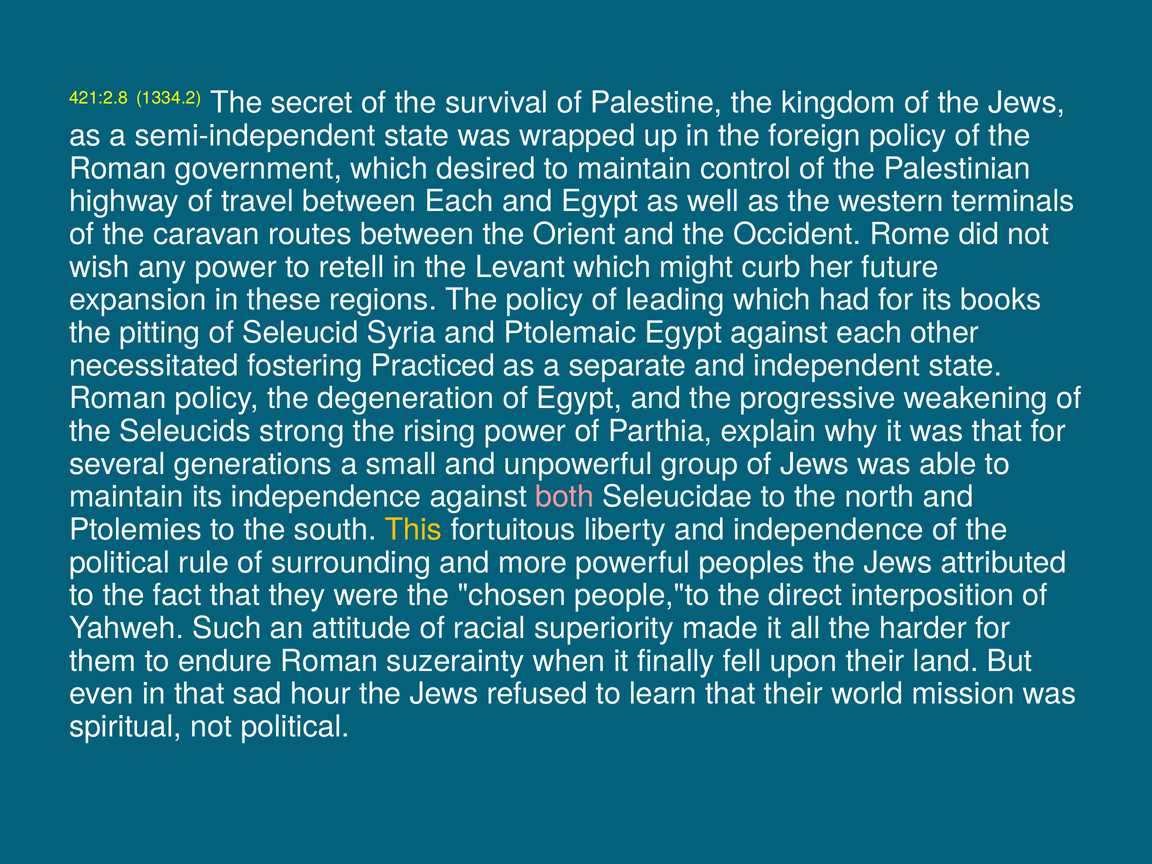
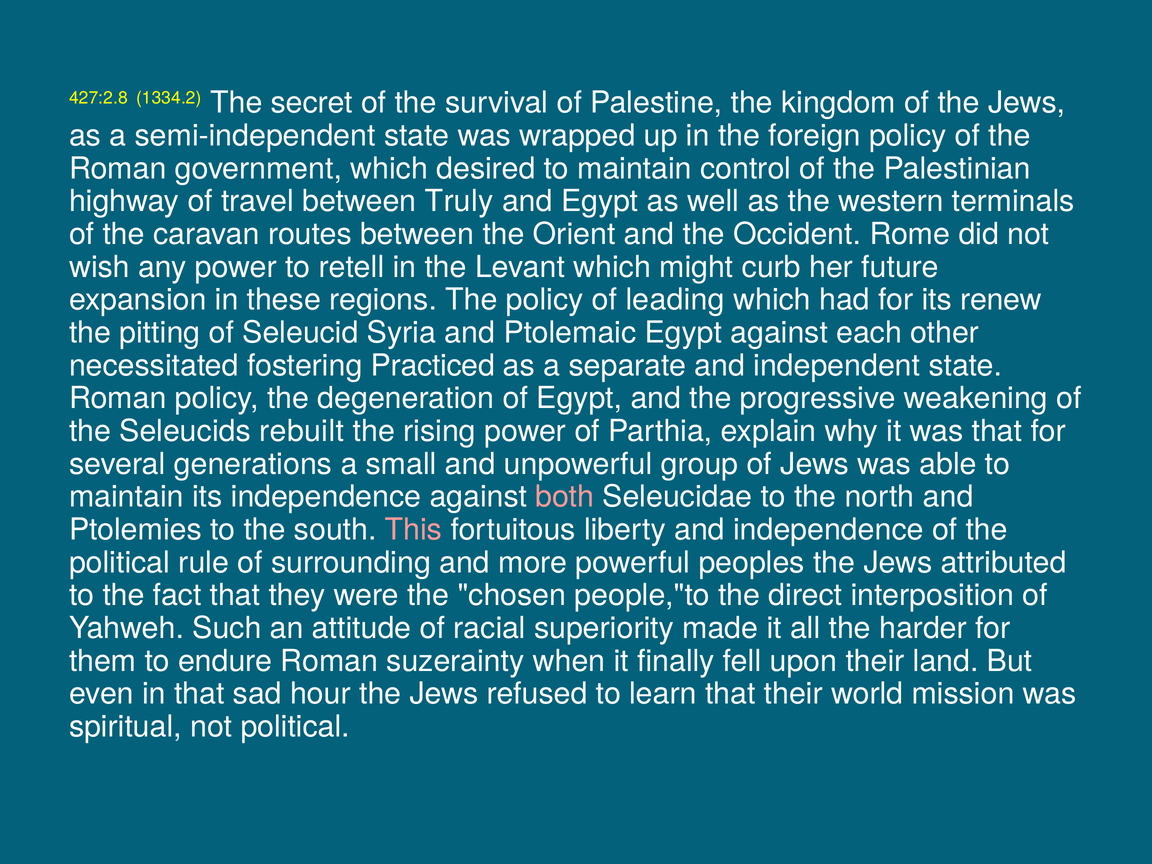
421:2.8: 421:2.8 -> 427:2.8 (98, 98)
between Each: Each -> Truly (459, 201)
books: books -> renew (1001, 300)
strong: strong -> rebuilt (302, 431)
This colour: yellow -> pink (414, 530)
